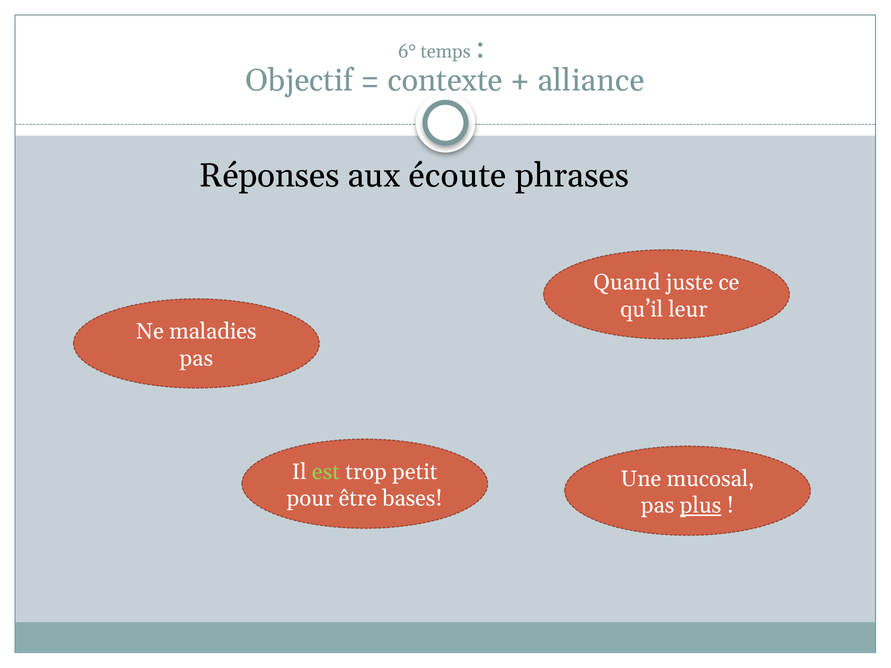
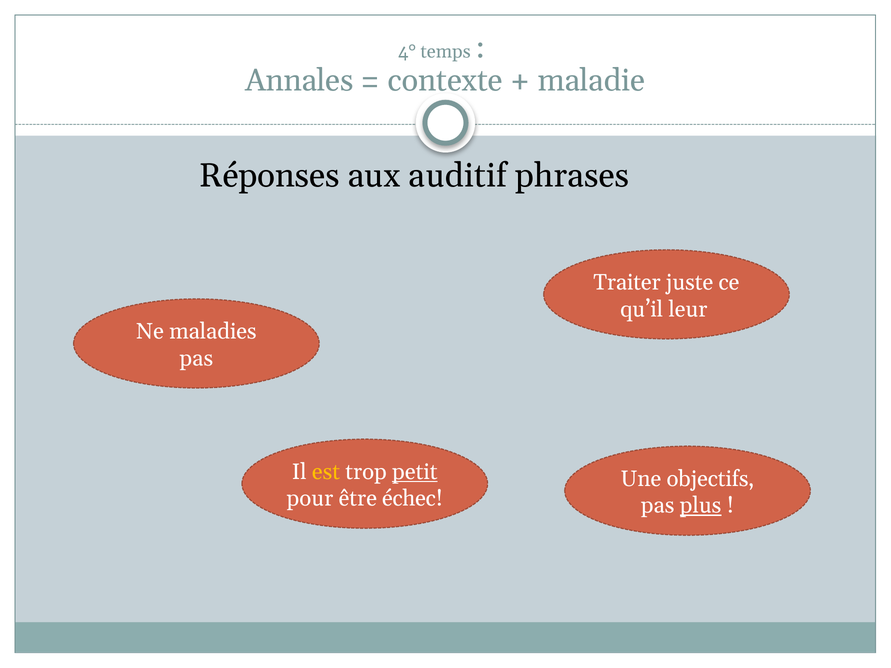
6°: 6° -> 4° (407, 51)
Objectif: Objectif -> Annales (299, 81)
alliance: alliance -> maladie (591, 81)
écoute: écoute -> auditif (458, 176)
Quand: Quand -> Traiter (627, 283)
est colour: light green -> yellow (326, 472)
petit underline: none -> present (415, 472)
mucosal: mucosal -> objectifs (710, 479)
bases: bases -> échec (413, 499)
